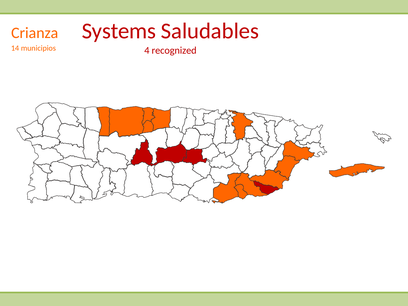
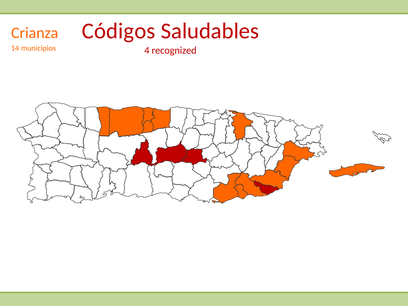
Systems: Systems -> Códigos (119, 31)
